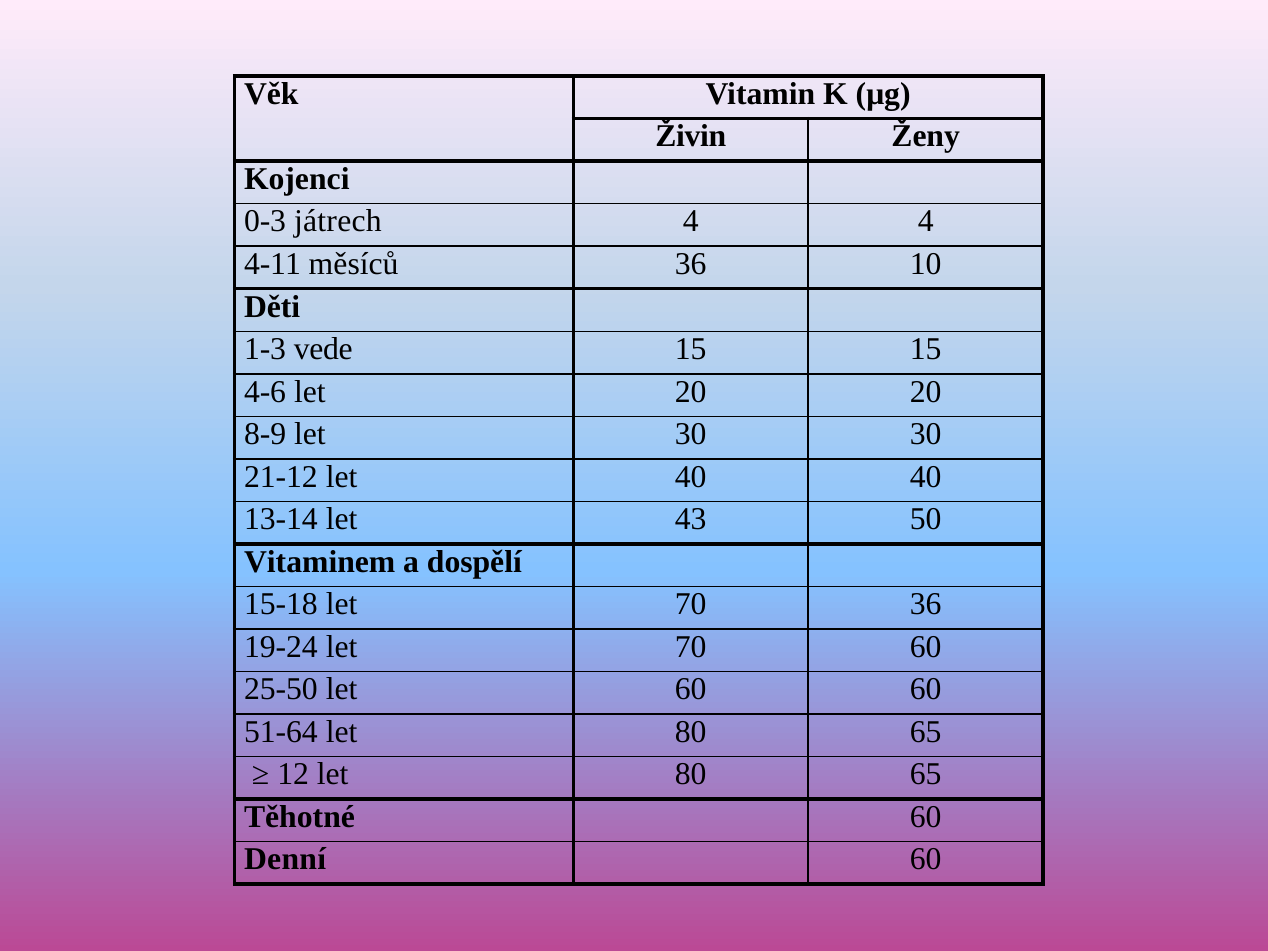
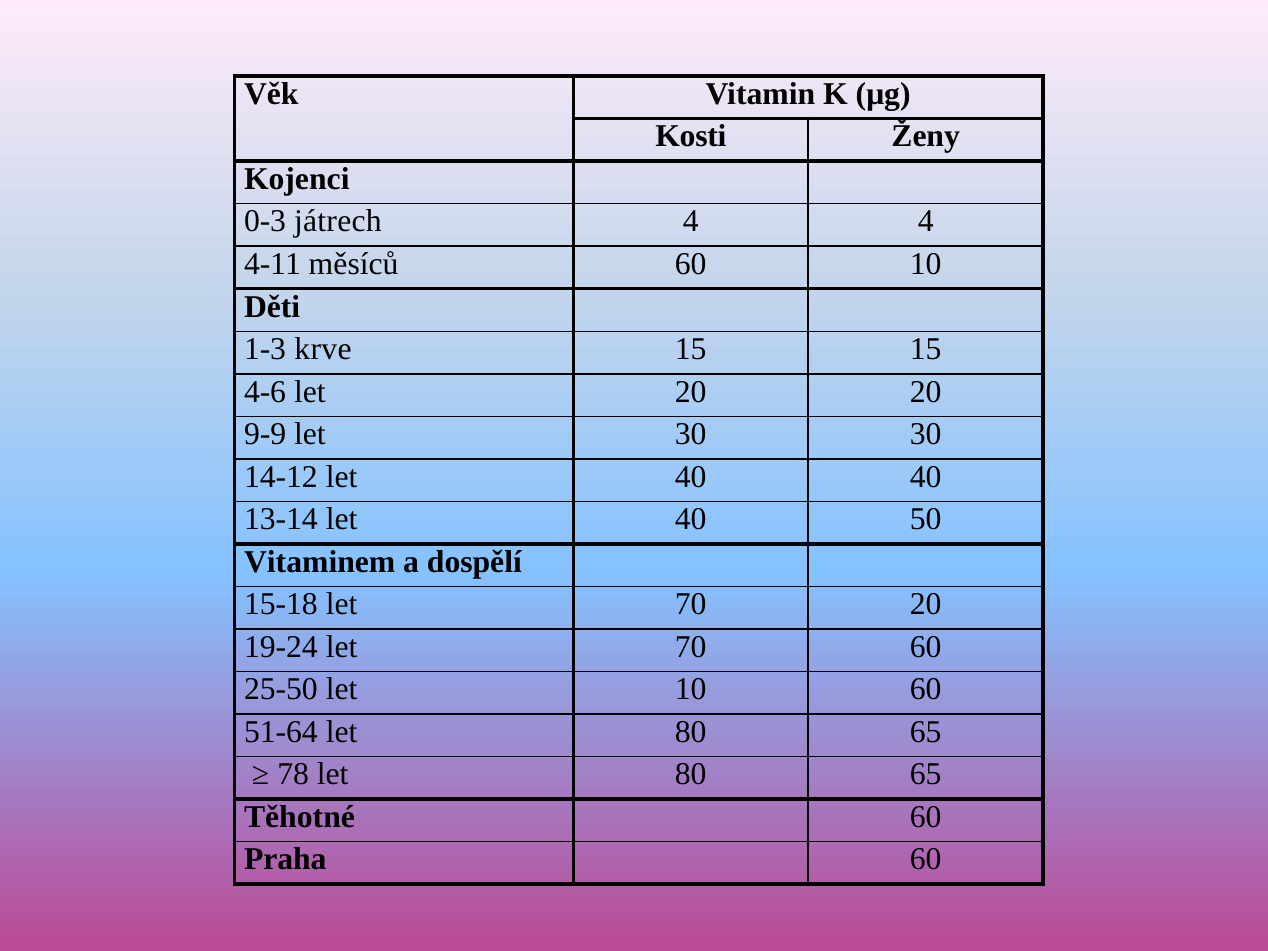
Živin: Živin -> Kosti (691, 136)
měsíců 36: 36 -> 60 (691, 264)
vede: vede -> krve (323, 349)
8-9: 8-9 -> 9-9 (265, 434)
21-12: 21-12 -> 14-12 (281, 477)
13-14 let 43: 43 -> 40 (691, 519)
70 36: 36 -> 20 (926, 604)
let 60: 60 -> 10 (691, 689)
12: 12 -> 78 (293, 774)
Denní: Denní -> Praha (285, 860)
